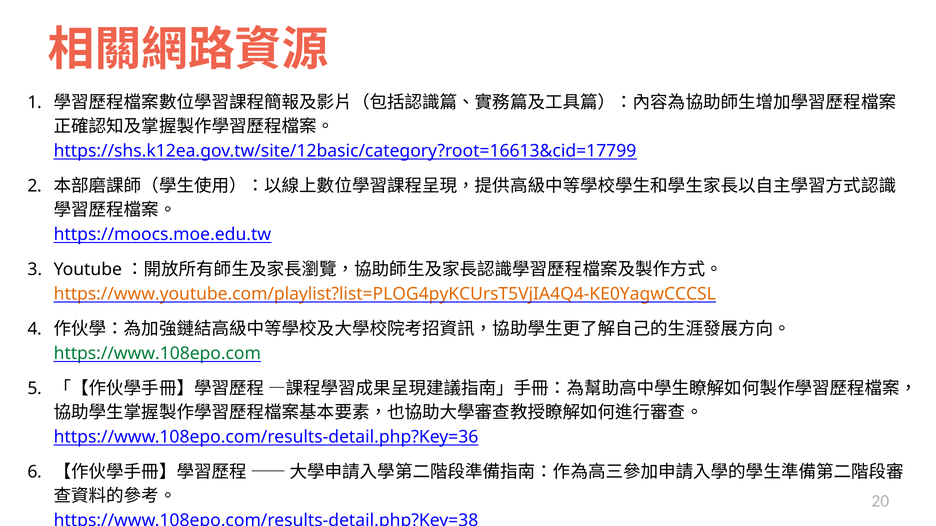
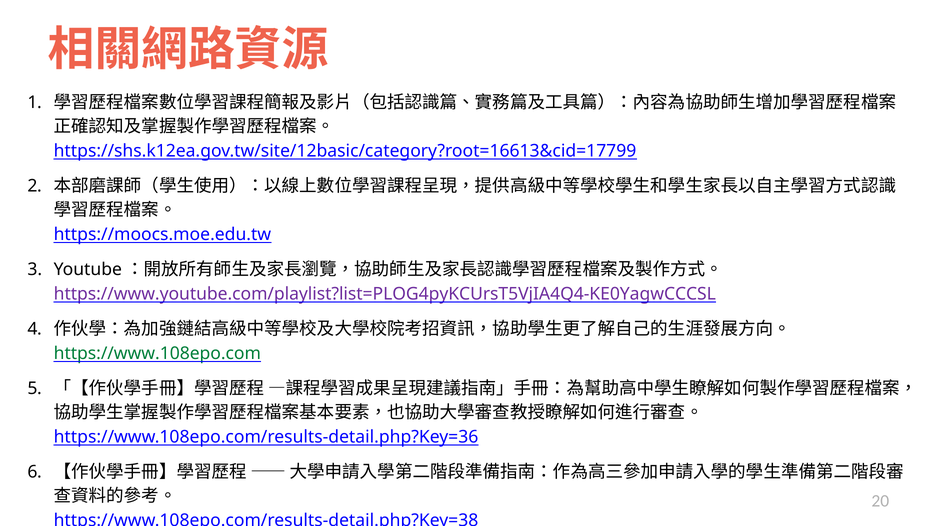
https://www.youtube.com/playlist?list=PLOG4pyKCUrsT5VjIA4Q4-KE0YagwCCCSL colour: orange -> purple (385, 294)
